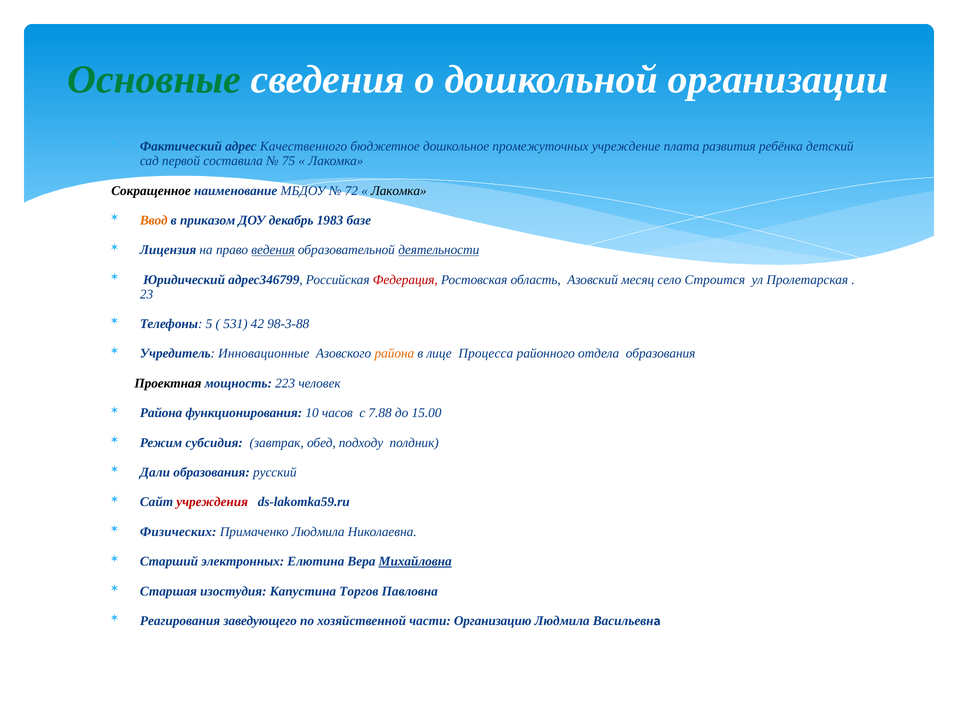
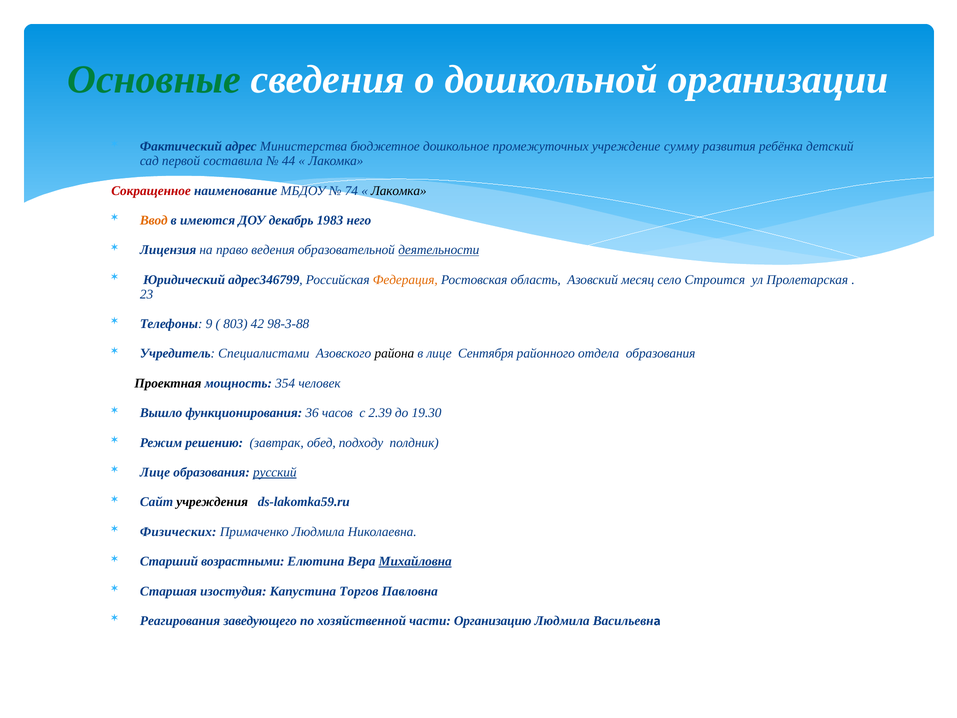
Качественного: Качественного -> Министерства (304, 146)
плата: плата -> сумму (681, 146)
75: 75 -> 44 (289, 161)
Сокращенное colour: black -> red (151, 191)
72: 72 -> 74 (351, 191)
приказом: приказом -> имеются (208, 220)
базе: базе -> него (359, 220)
ведения underline: present -> none (273, 250)
Федерация colour: red -> orange (405, 280)
5: 5 -> 9 (209, 324)
531: 531 -> 803 (235, 324)
Инновационные: Инновационные -> Специалистами (264, 353)
района colour: orange -> black (394, 353)
Процесса: Процесса -> Сентября (486, 353)
223: 223 -> 354 (285, 383)
Района: Района -> Вышло (161, 413)
10: 10 -> 36 (312, 413)
7.88: 7.88 -> 2.39 (380, 413)
15.00: 15.00 -> 19.30 (427, 413)
субсидия: субсидия -> решению (214, 442)
Дали: Дали -> Лице (155, 472)
русский underline: none -> present (275, 472)
учреждения colour: red -> black (212, 502)
электронных: электронных -> возрастными (243, 561)
